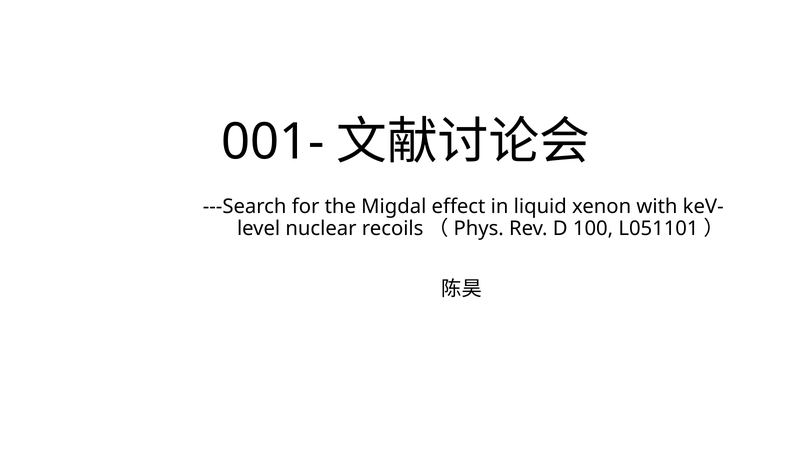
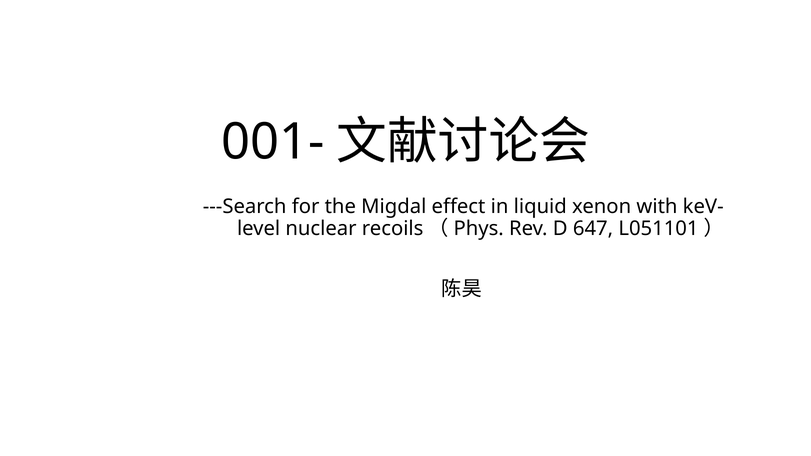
100: 100 -> 647 (593, 228)
